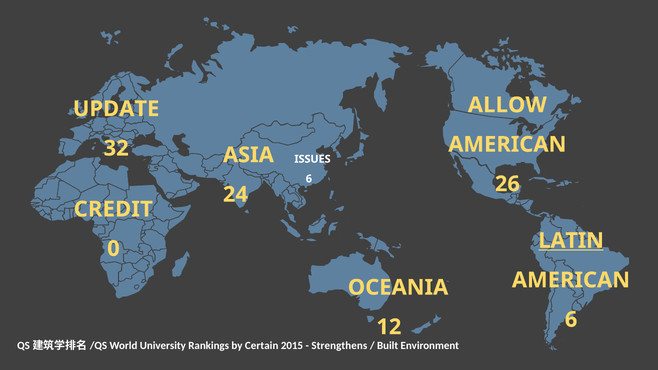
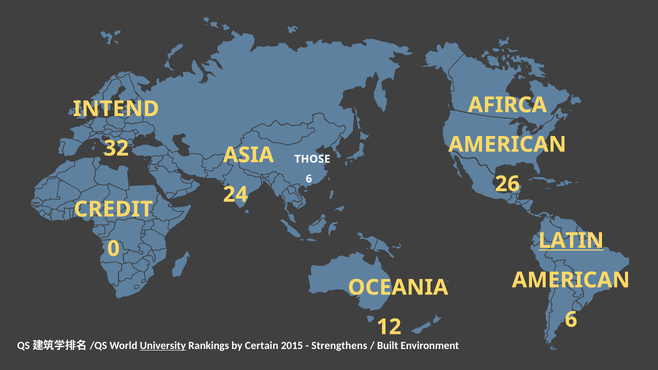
ALLOW: ALLOW -> AFIRCA (507, 105)
UPDATE: UPDATE -> INTEND (116, 109)
ISSUES: ISSUES -> THOSE (312, 159)
University underline: none -> present (163, 346)
